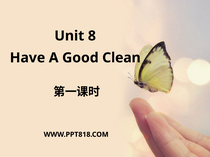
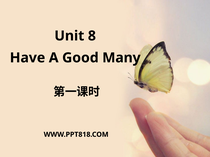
Clean: Clean -> Many (121, 58)
